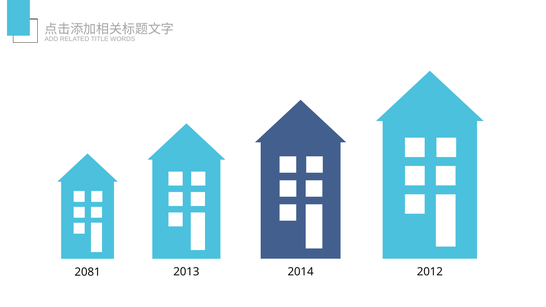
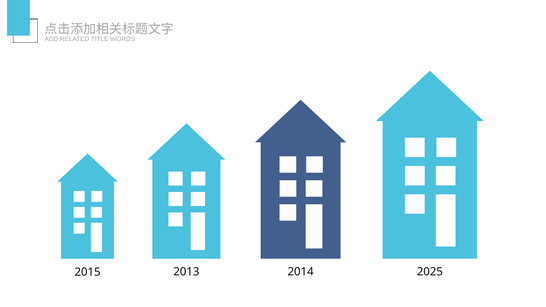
2081: 2081 -> 2015 (88, 272)
2012: 2012 -> 2025 (430, 272)
